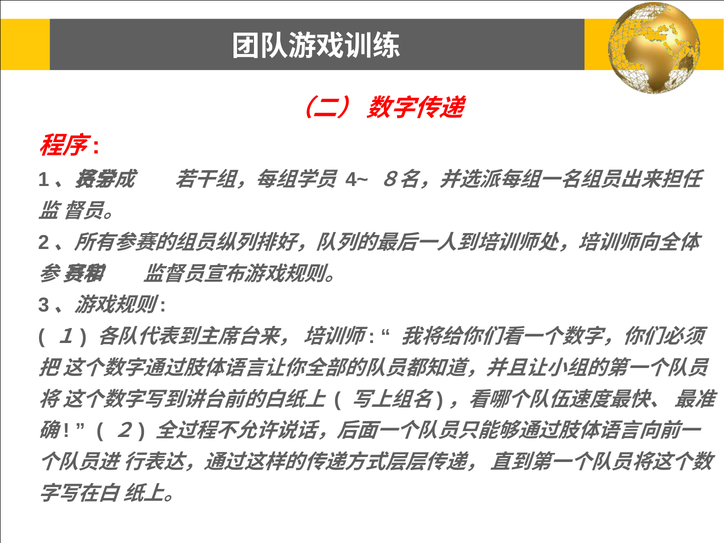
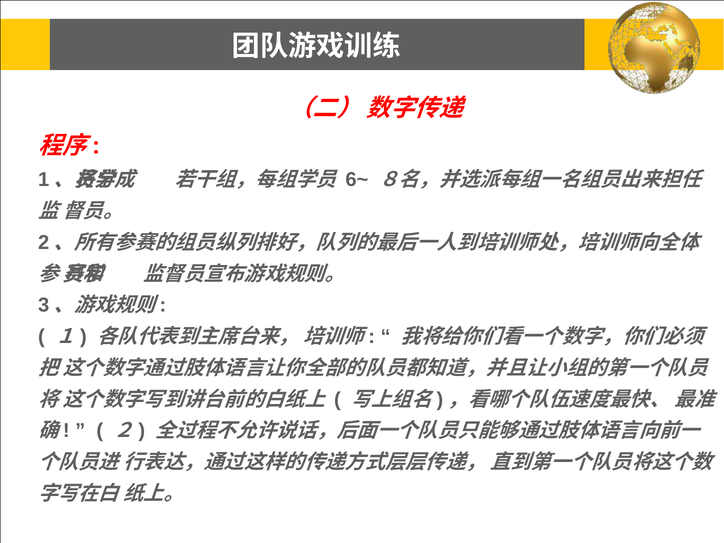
4~: 4~ -> 6~ (357, 180)
